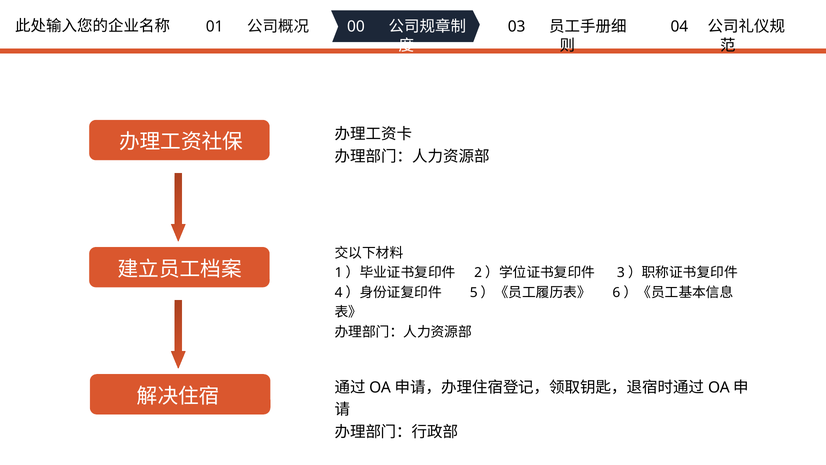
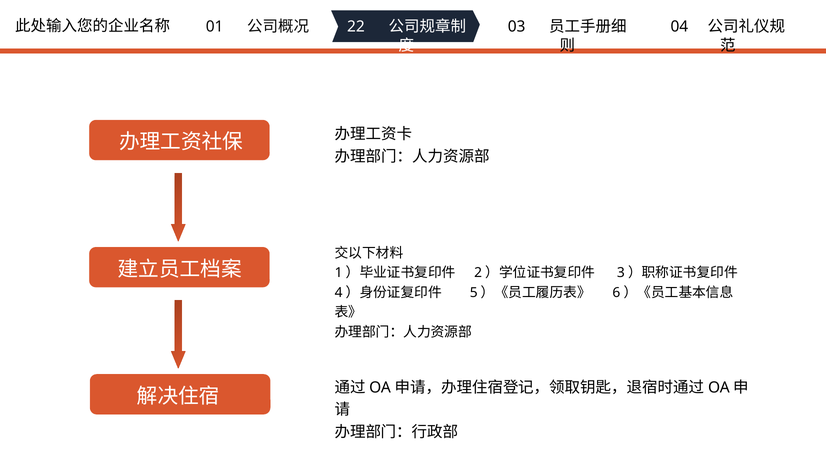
00: 00 -> 22 (356, 27)
